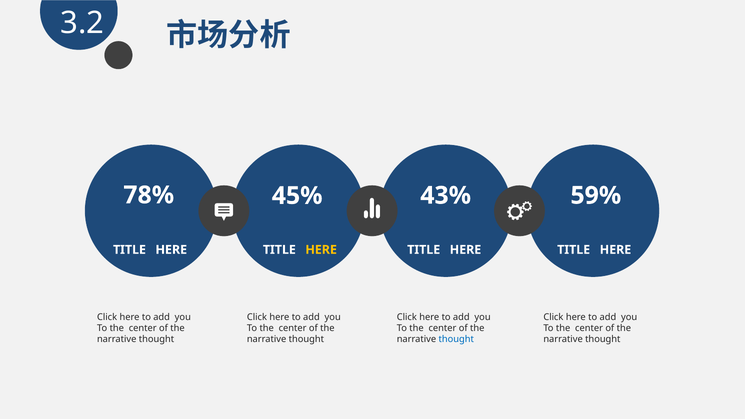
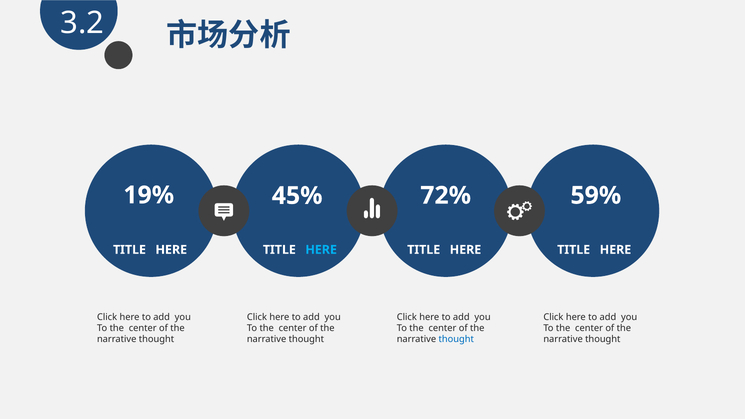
78%: 78% -> 19% (149, 195)
43%: 43% -> 72% (446, 196)
HERE colour: yellow -> light blue (321, 250)
